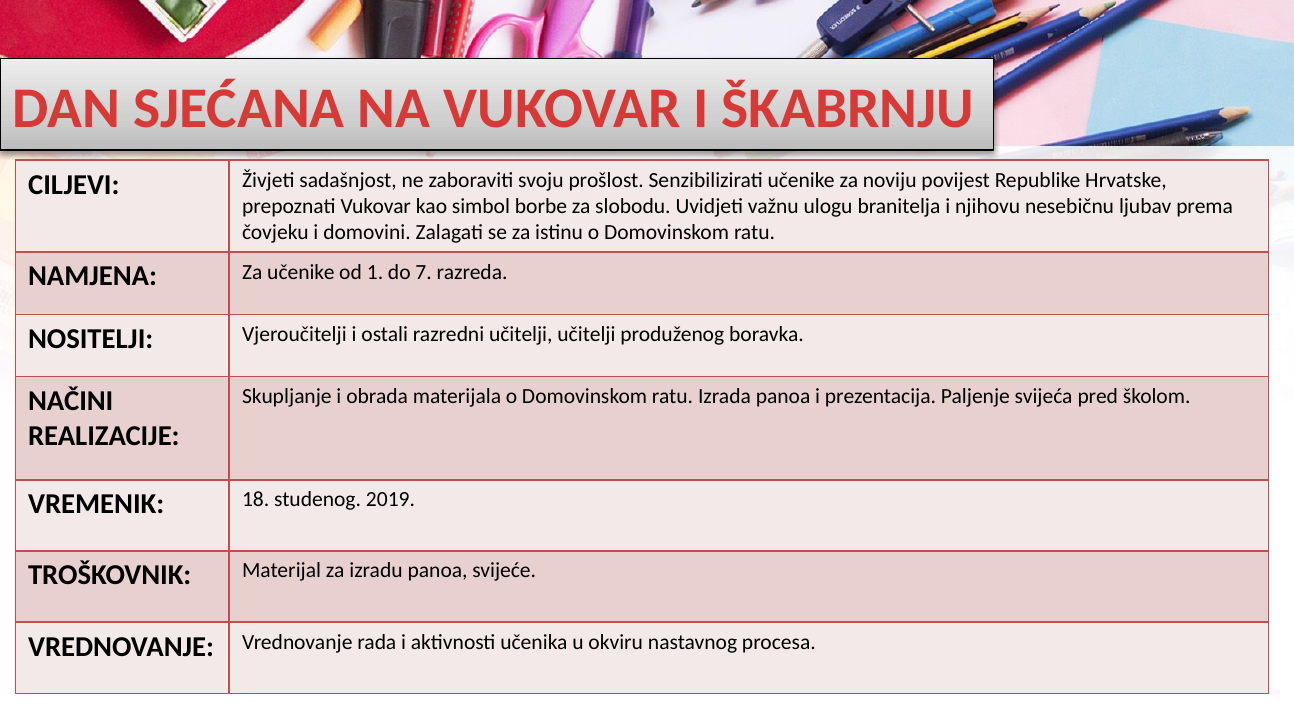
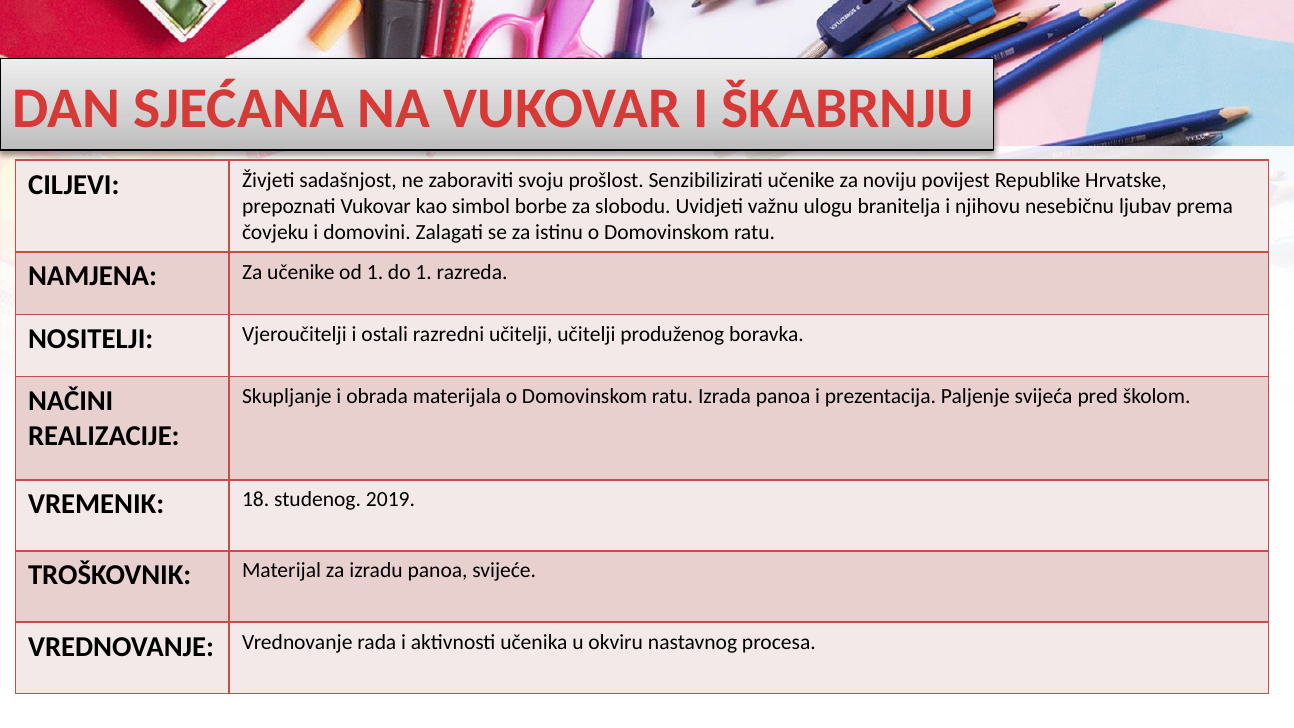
do 7: 7 -> 1 (424, 272)
